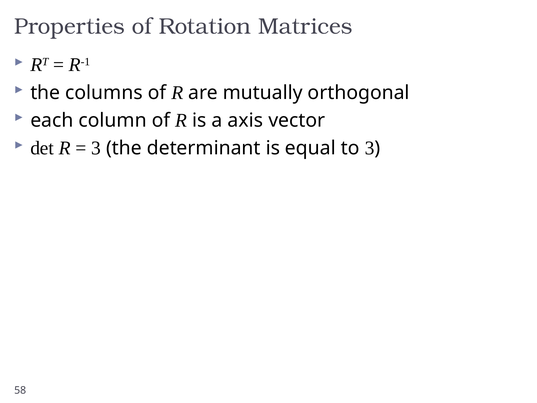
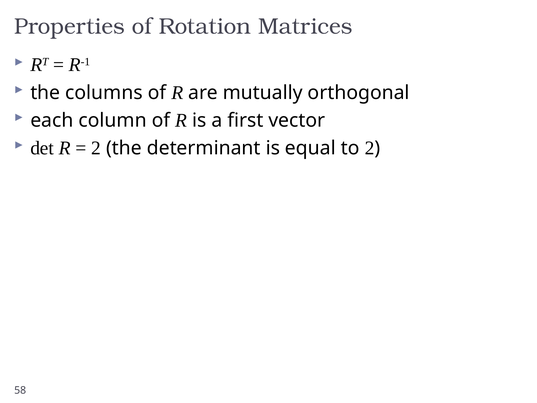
axis: axis -> first (245, 120)
3: 3 -> 2 (96, 148)
to 3: 3 -> 2 (370, 148)
